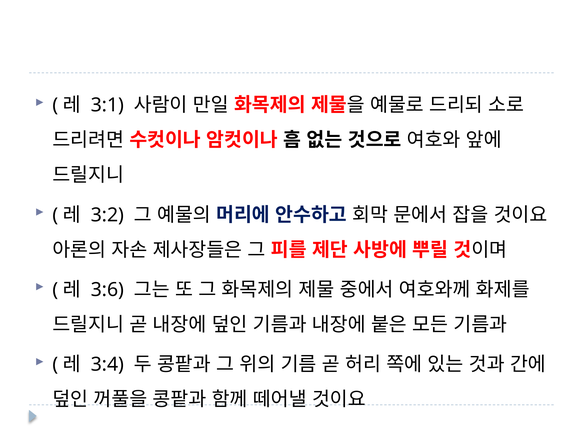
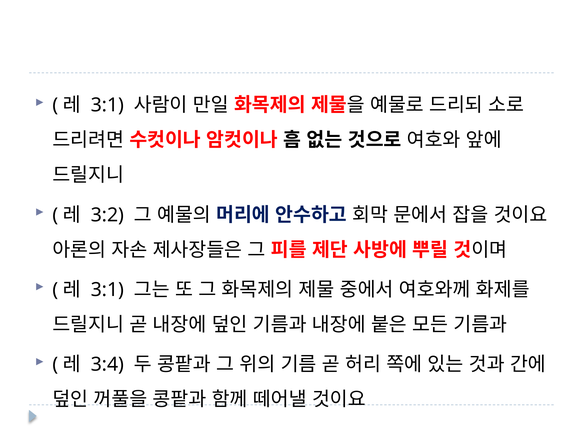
3:6: 3:6 -> 3:1 (107, 290)
